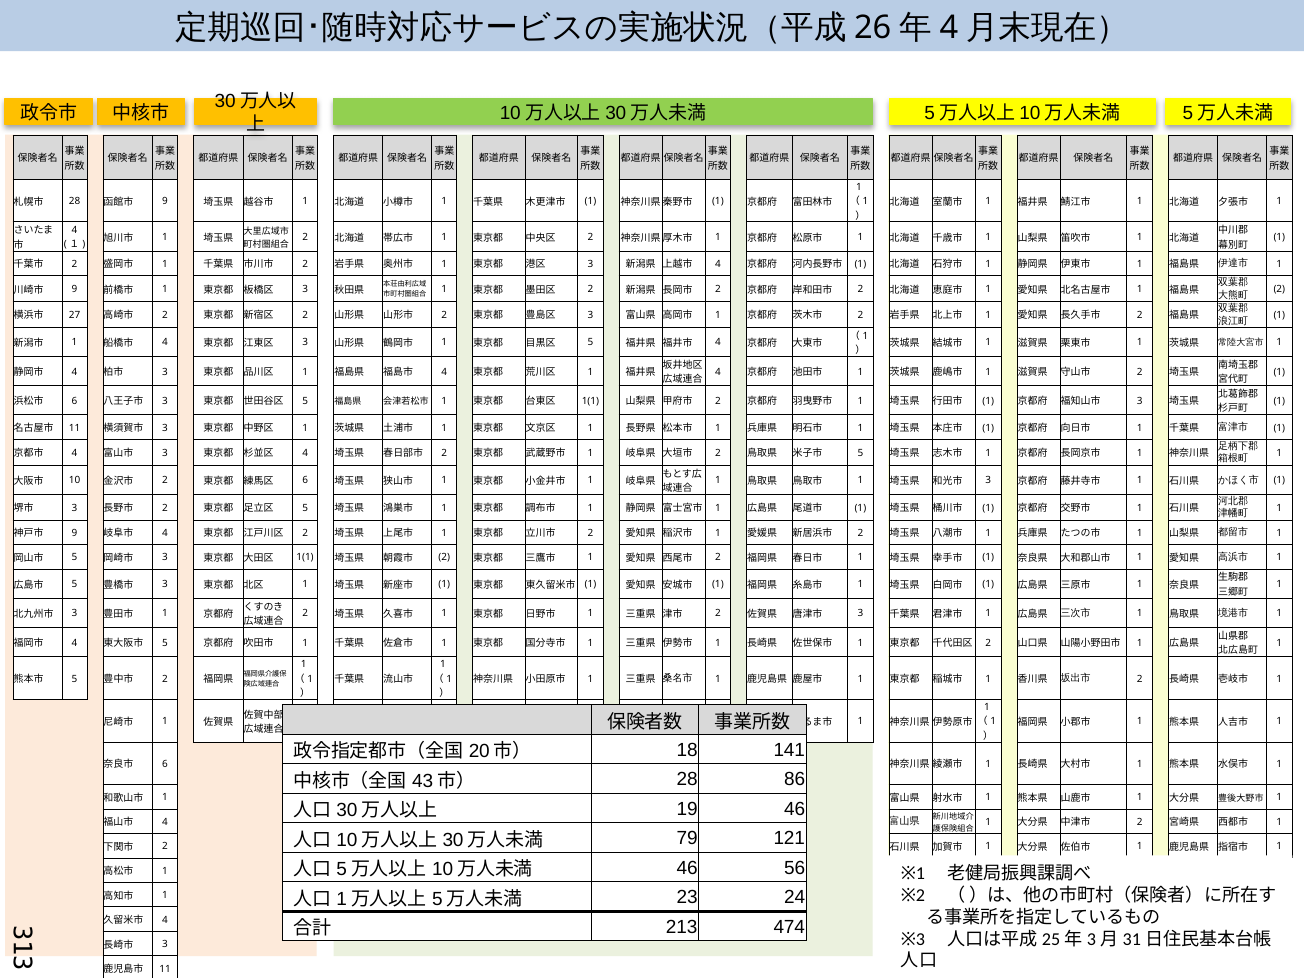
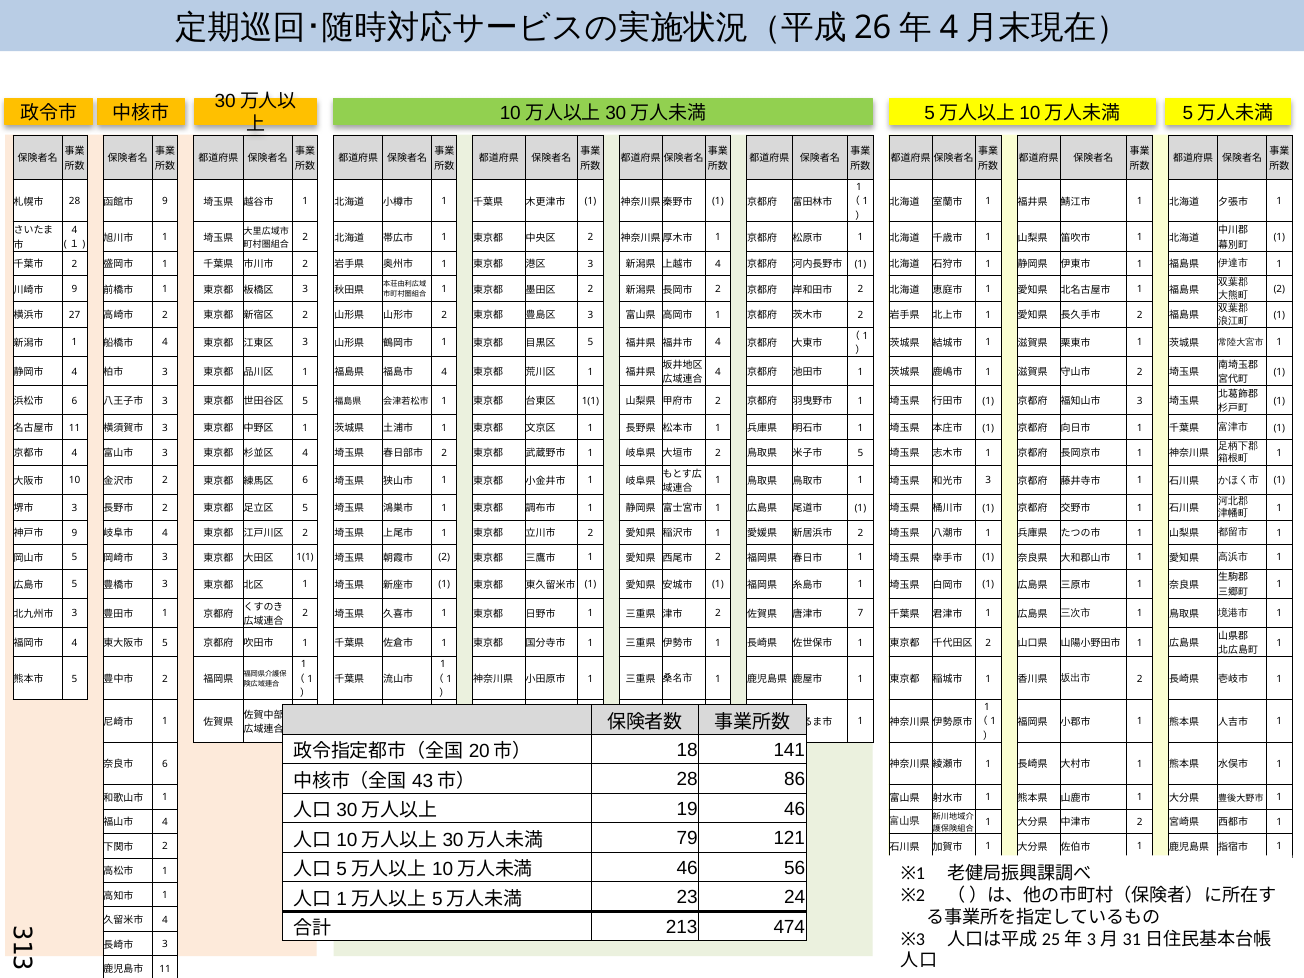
3: 3 -> 7 (860, 614)
